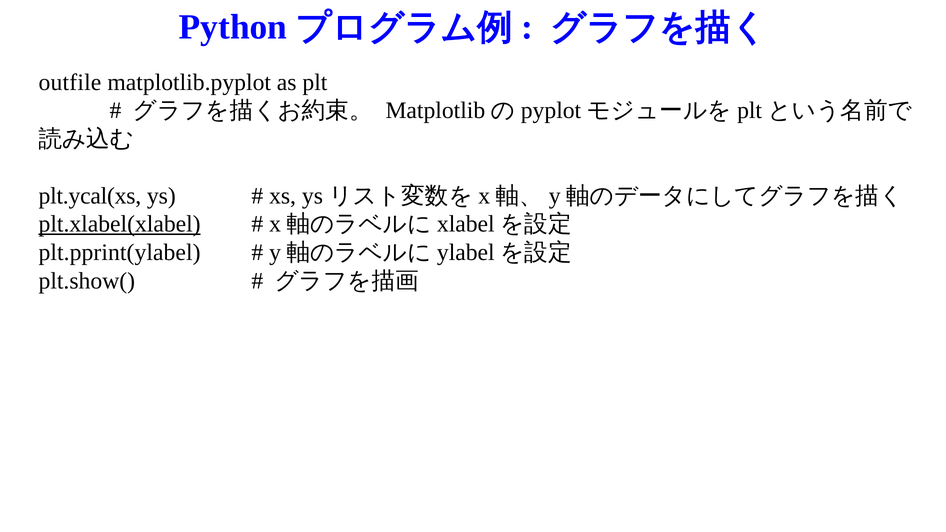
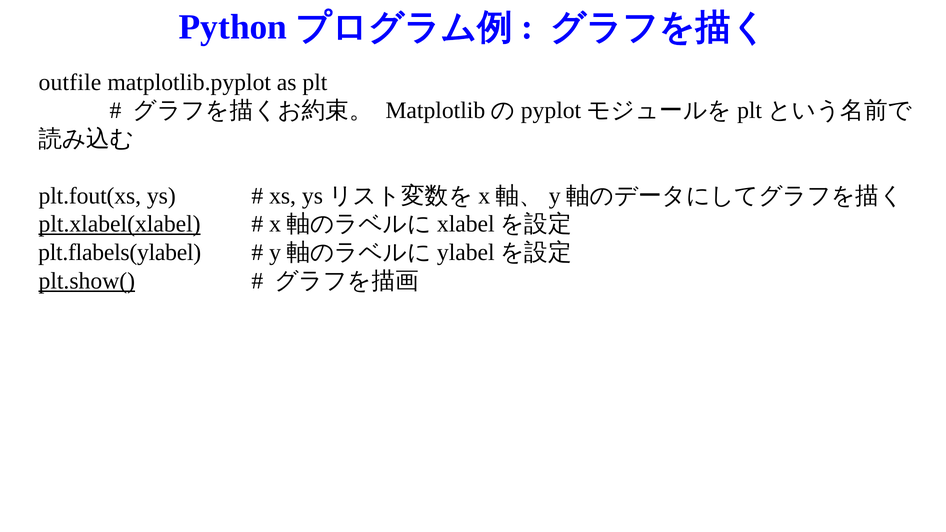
plt.ycal(xs: plt.ycal(xs -> plt.fout(xs (90, 196)
plt.pprint(ylabel: plt.pprint(ylabel -> plt.flabels(ylabel (120, 253)
plt.show( underline: none -> present (87, 281)
